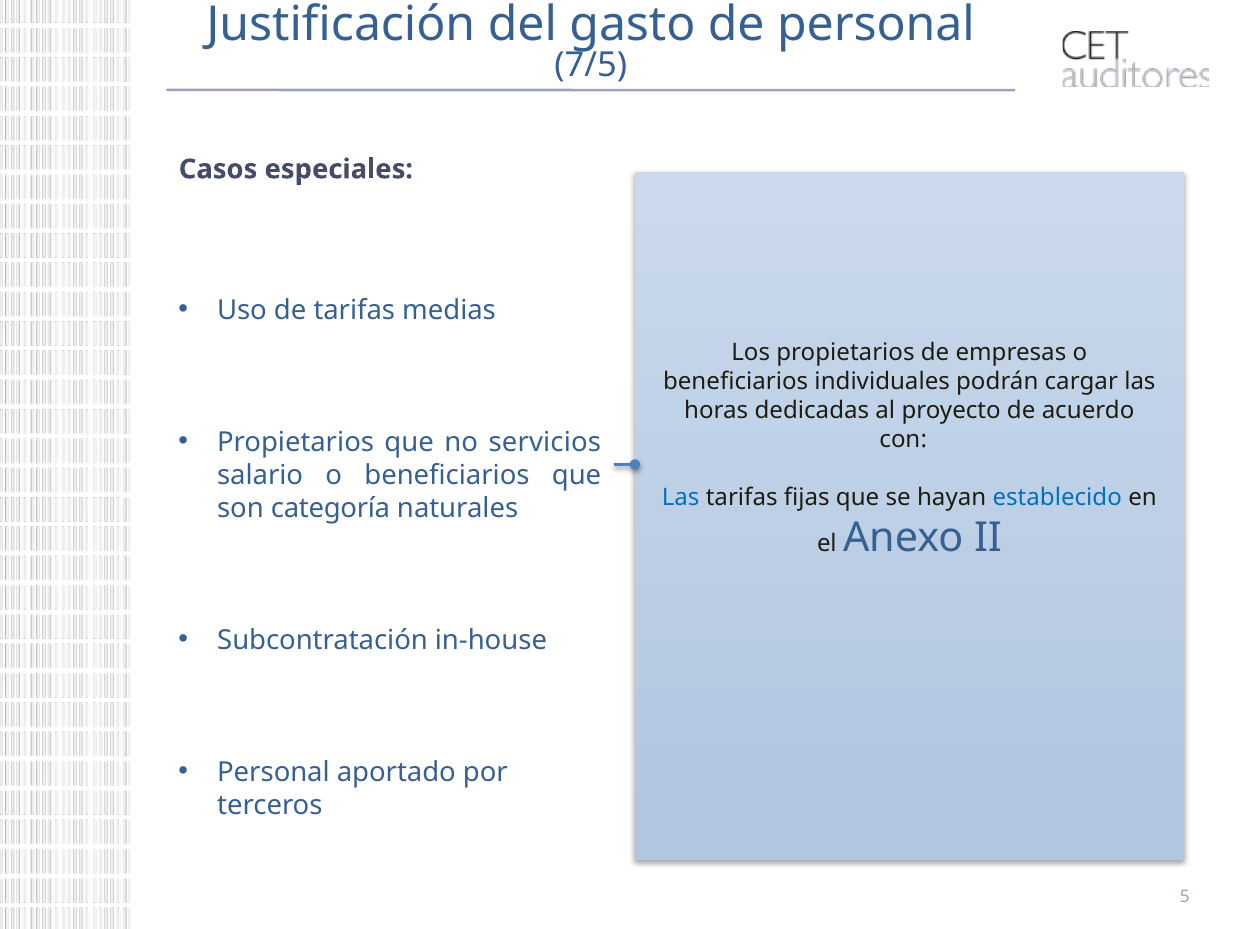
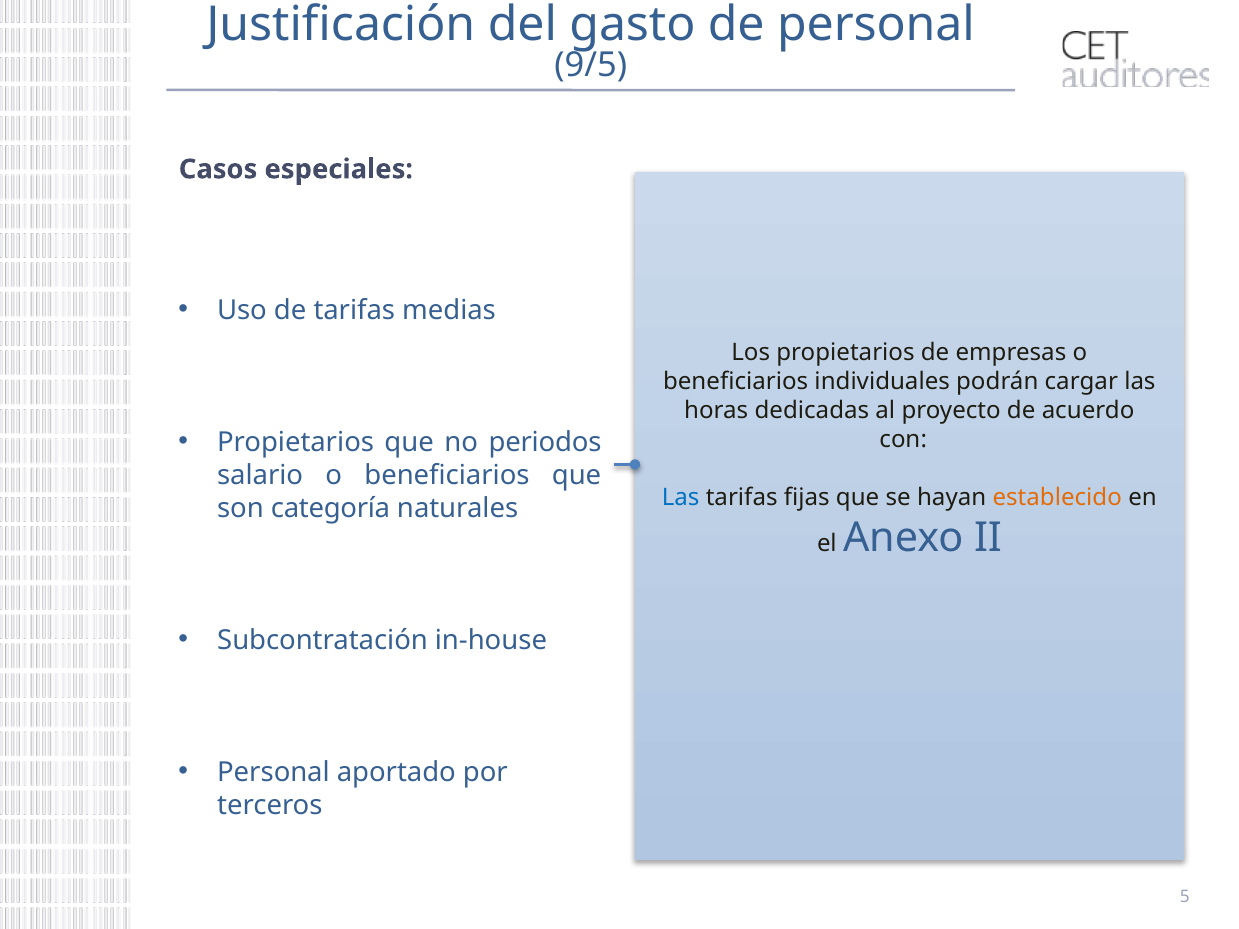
7/5: 7/5 -> 9/5 (591, 65)
servicios: servicios -> periodos (545, 442)
establecido colour: blue -> orange (1057, 497)
